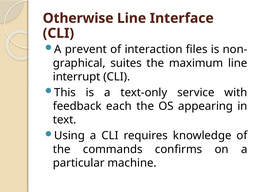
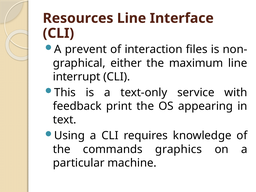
Otherwise: Otherwise -> Resources (78, 18)
suites: suites -> either (126, 63)
each: each -> print (119, 106)
confirms: confirms -> graphics (179, 149)
